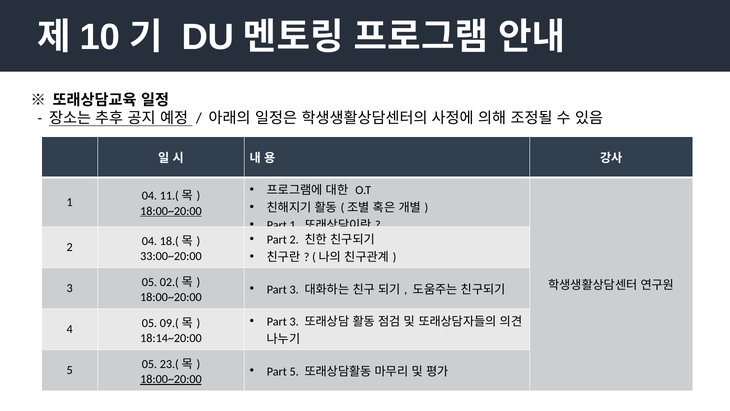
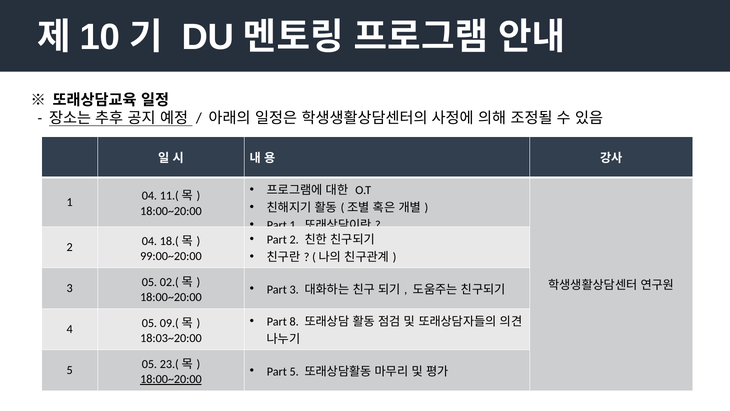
18:00~20:00 underline: present -> none (171, 211)
33:00~20:00: 33:00~20:00 -> 99:00~20:00 (171, 256)
3: 3 -> 8 (294, 321)
18:14~20:00: 18:14~20:00 -> 18:03~20:00 (171, 338)
